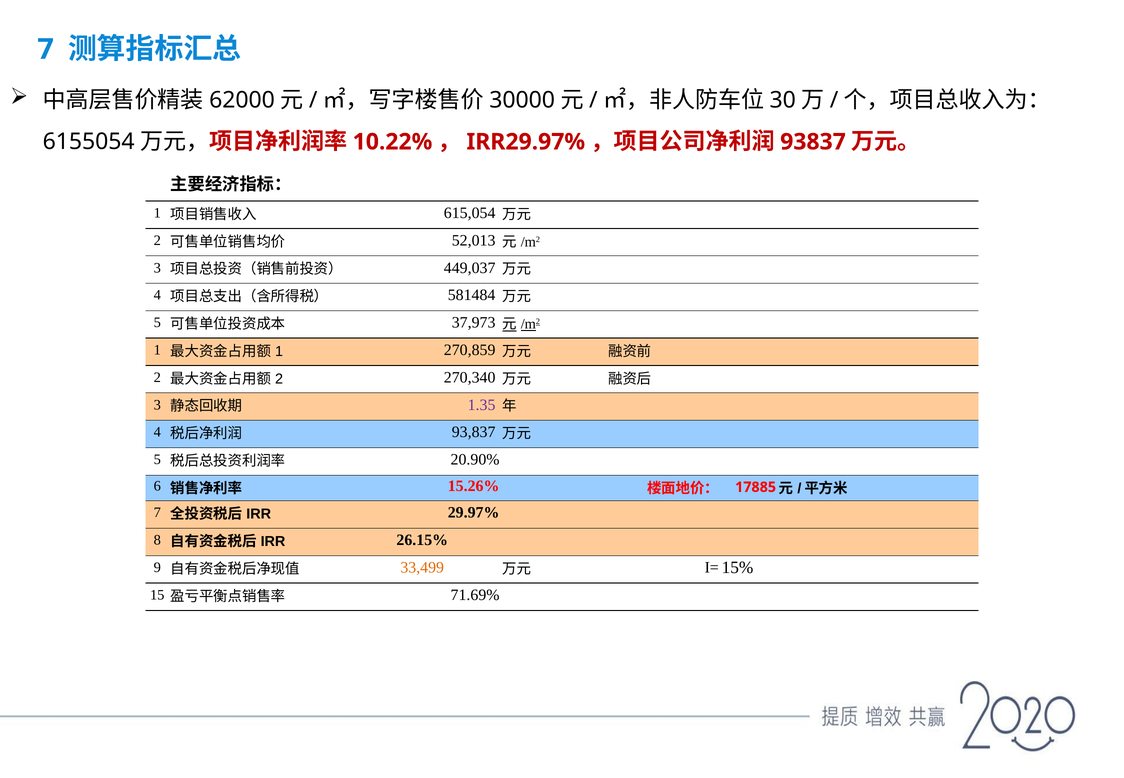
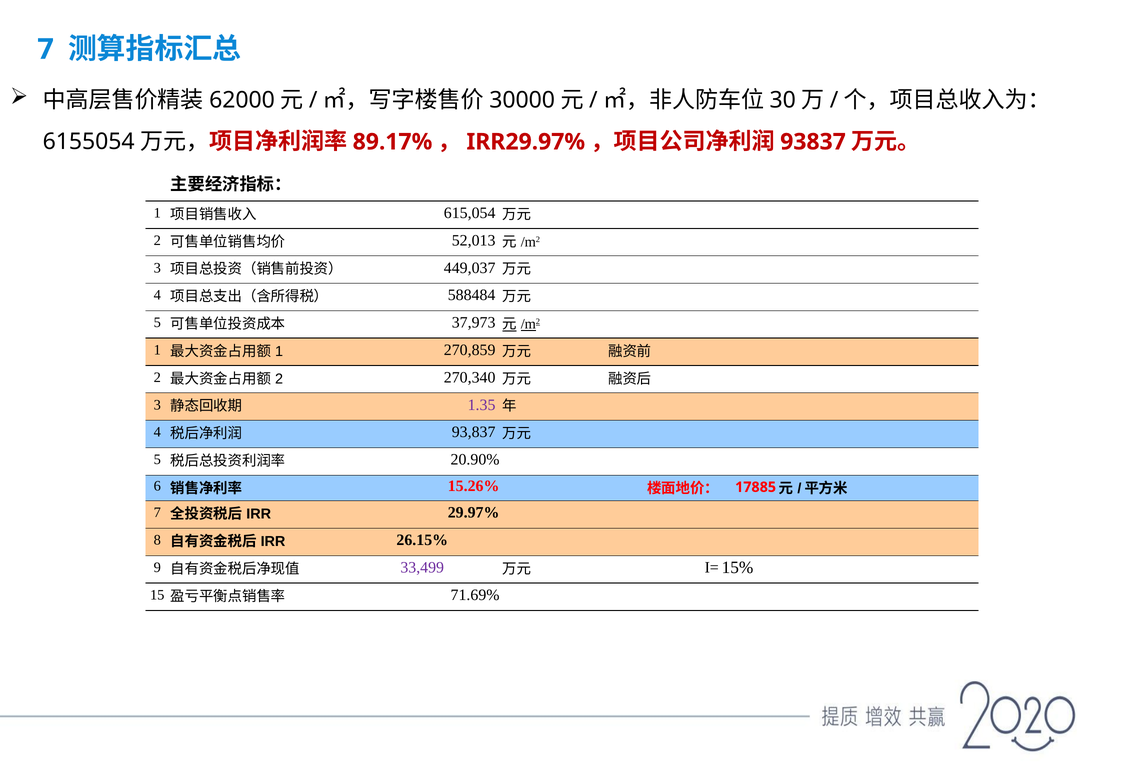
10.22%: 10.22% -> 89.17% (393, 142)
581484: 581484 -> 588484 (472, 295)
33,499 colour: orange -> purple (422, 568)
